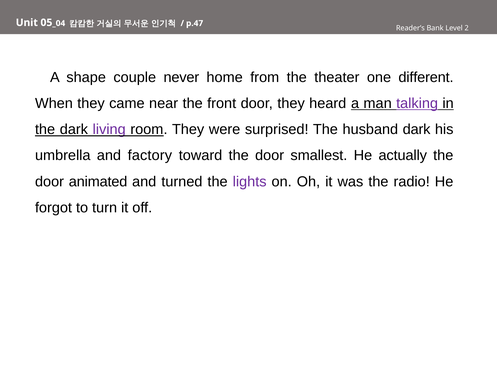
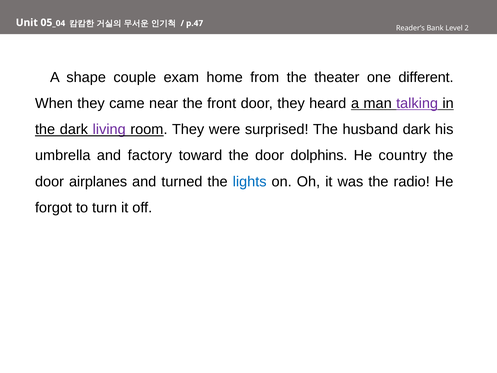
never: never -> exam (181, 77)
smallest: smallest -> dolphins (319, 155)
actually: actually -> country (403, 155)
animated: animated -> airplanes (98, 182)
lights colour: purple -> blue (250, 182)
